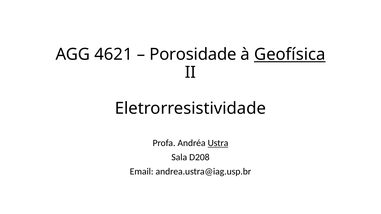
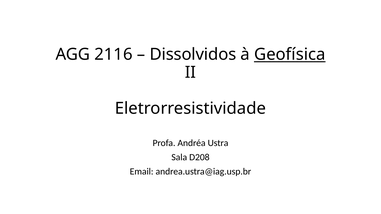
4621: 4621 -> 2116 (113, 55)
Porosidade: Porosidade -> Dissolvidos (193, 55)
Ustra underline: present -> none (218, 143)
